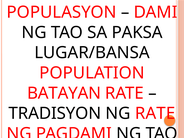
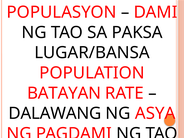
TRADISYON: TRADISYON -> DALAWANG (55, 113)
NG RATE: RATE -> ASYA (155, 113)
